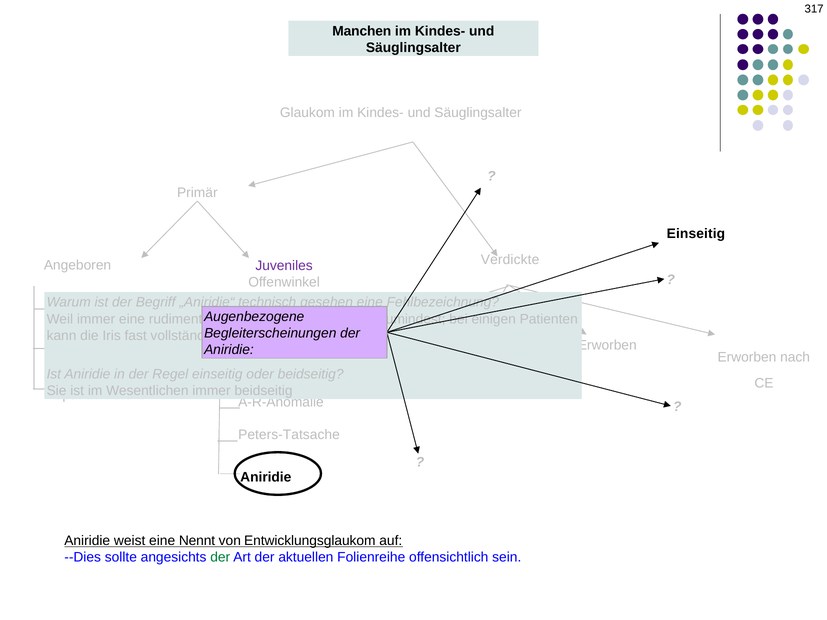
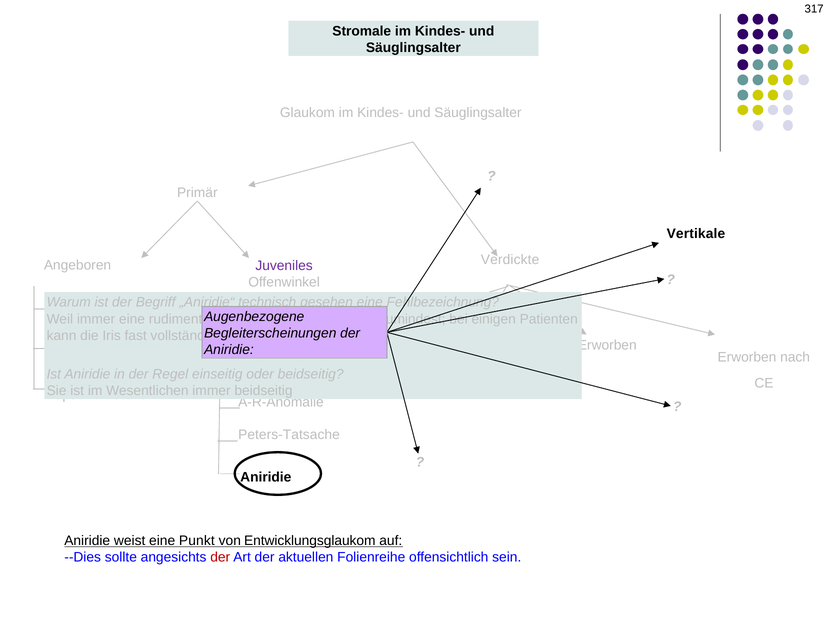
Manchen: Manchen -> Stromale (362, 31)
Einseitig: Einseitig -> Vertikale (696, 234)
Nennt: Nennt -> Punkt (197, 541)
der colour: green -> red (220, 558)
